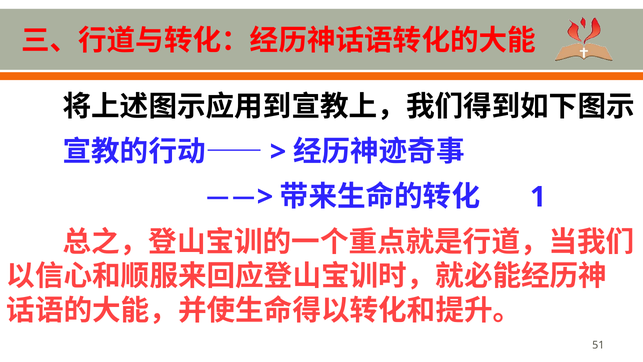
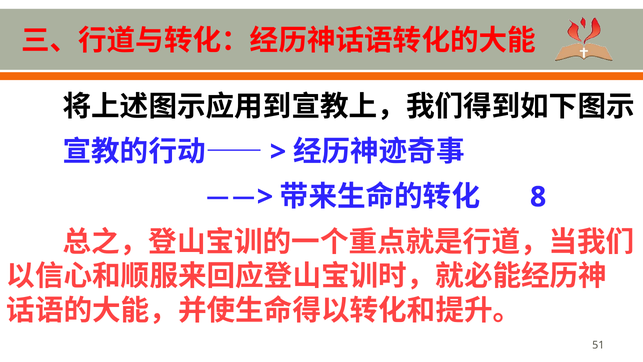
1: 1 -> 8 (538, 197)
